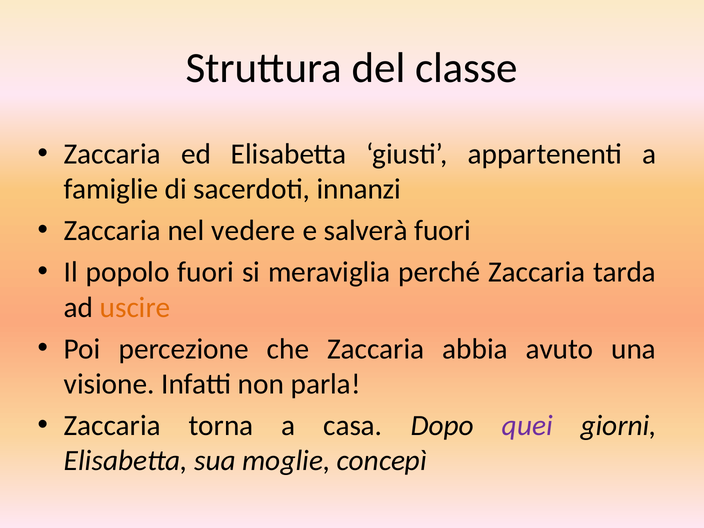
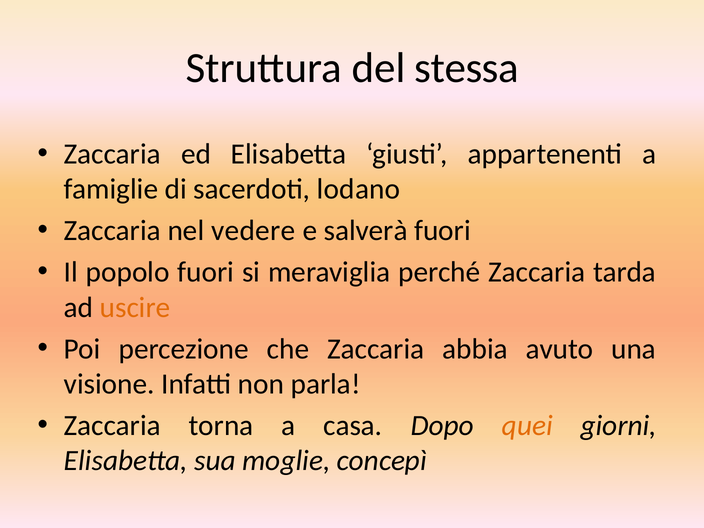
classe: classe -> stessa (467, 68)
innanzi: innanzi -> lodano (359, 189)
quei colour: purple -> orange (527, 426)
